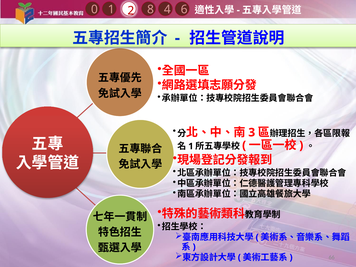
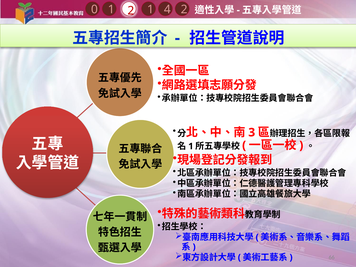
4 6: 6 -> 2 (184, 10)
2 8: 8 -> 1 (150, 10)
